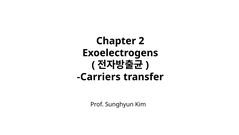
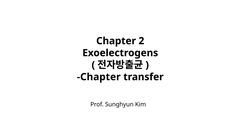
Carriers: Carriers -> Chapter (99, 77)
